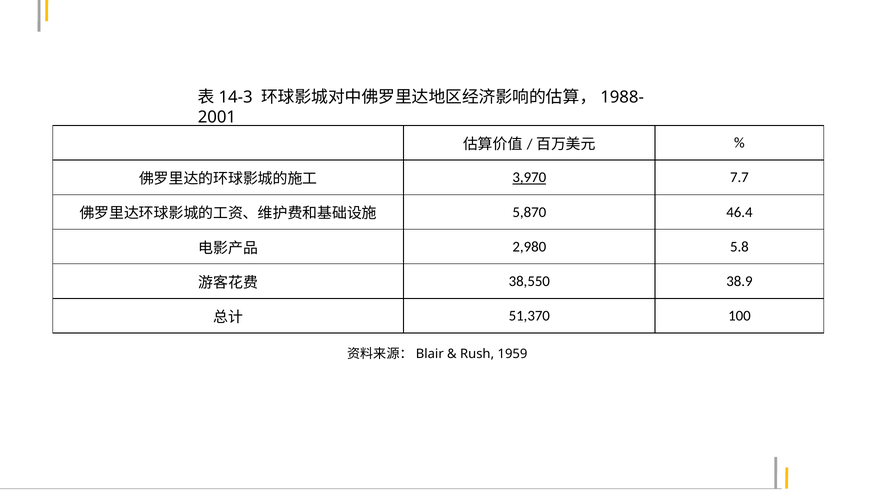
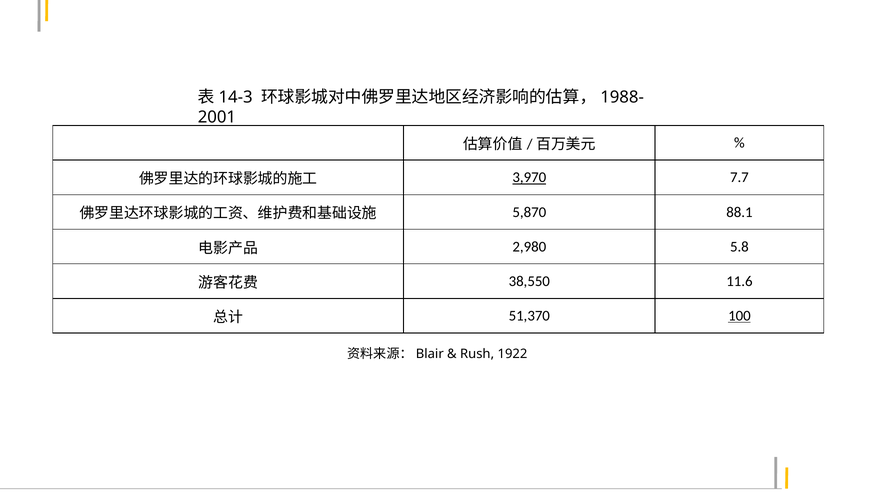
46.4: 46.4 -> 88.1 (739, 212)
38.9: 38.9 -> 11.6 (739, 281)
100 underline: none -> present (739, 316)
1959: 1959 -> 1922 (512, 354)
